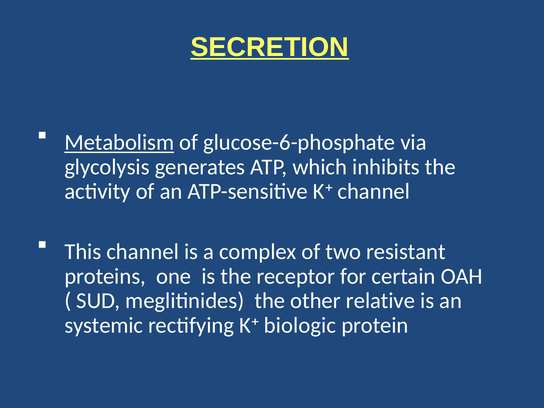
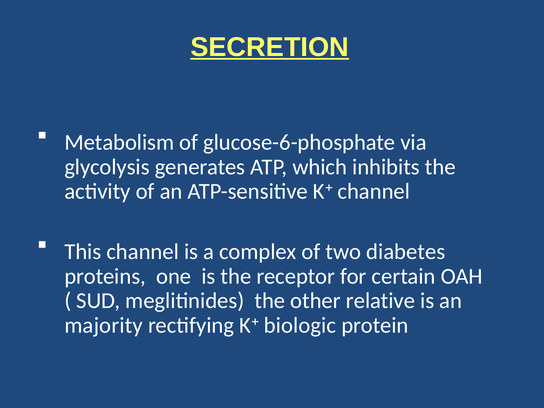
Metabolism underline: present -> none (119, 142)
resistant: resistant -> diabetes (406, 252)
systemic: systemic -> majority (104, 325)
